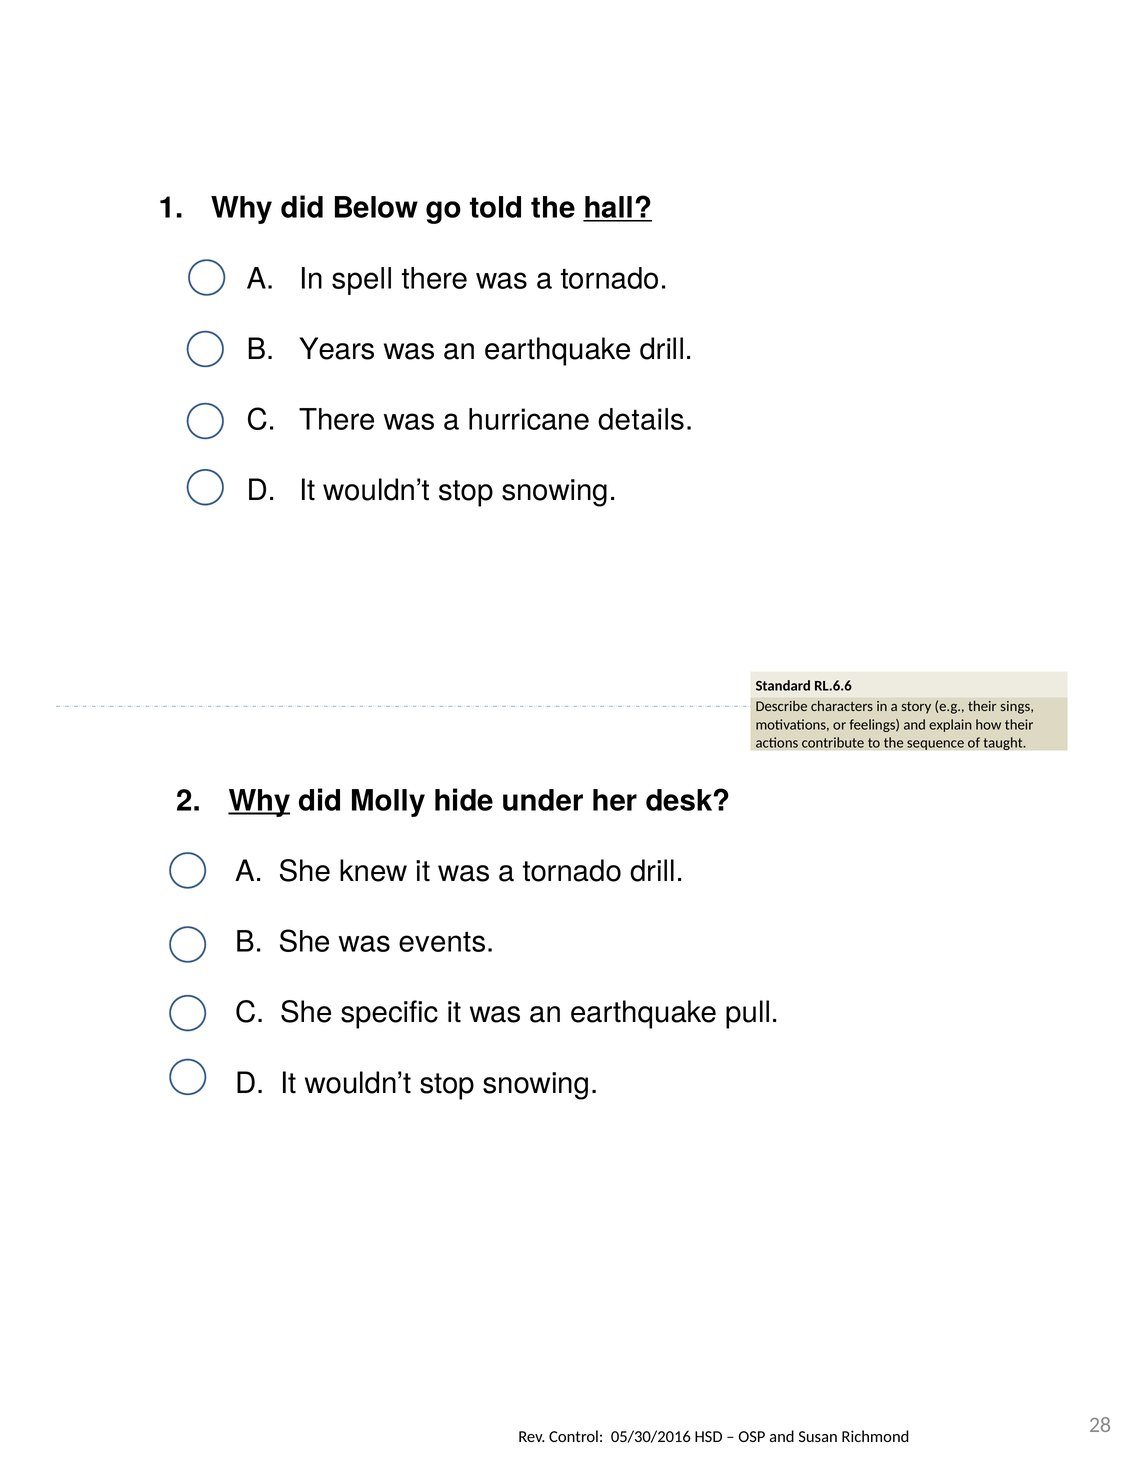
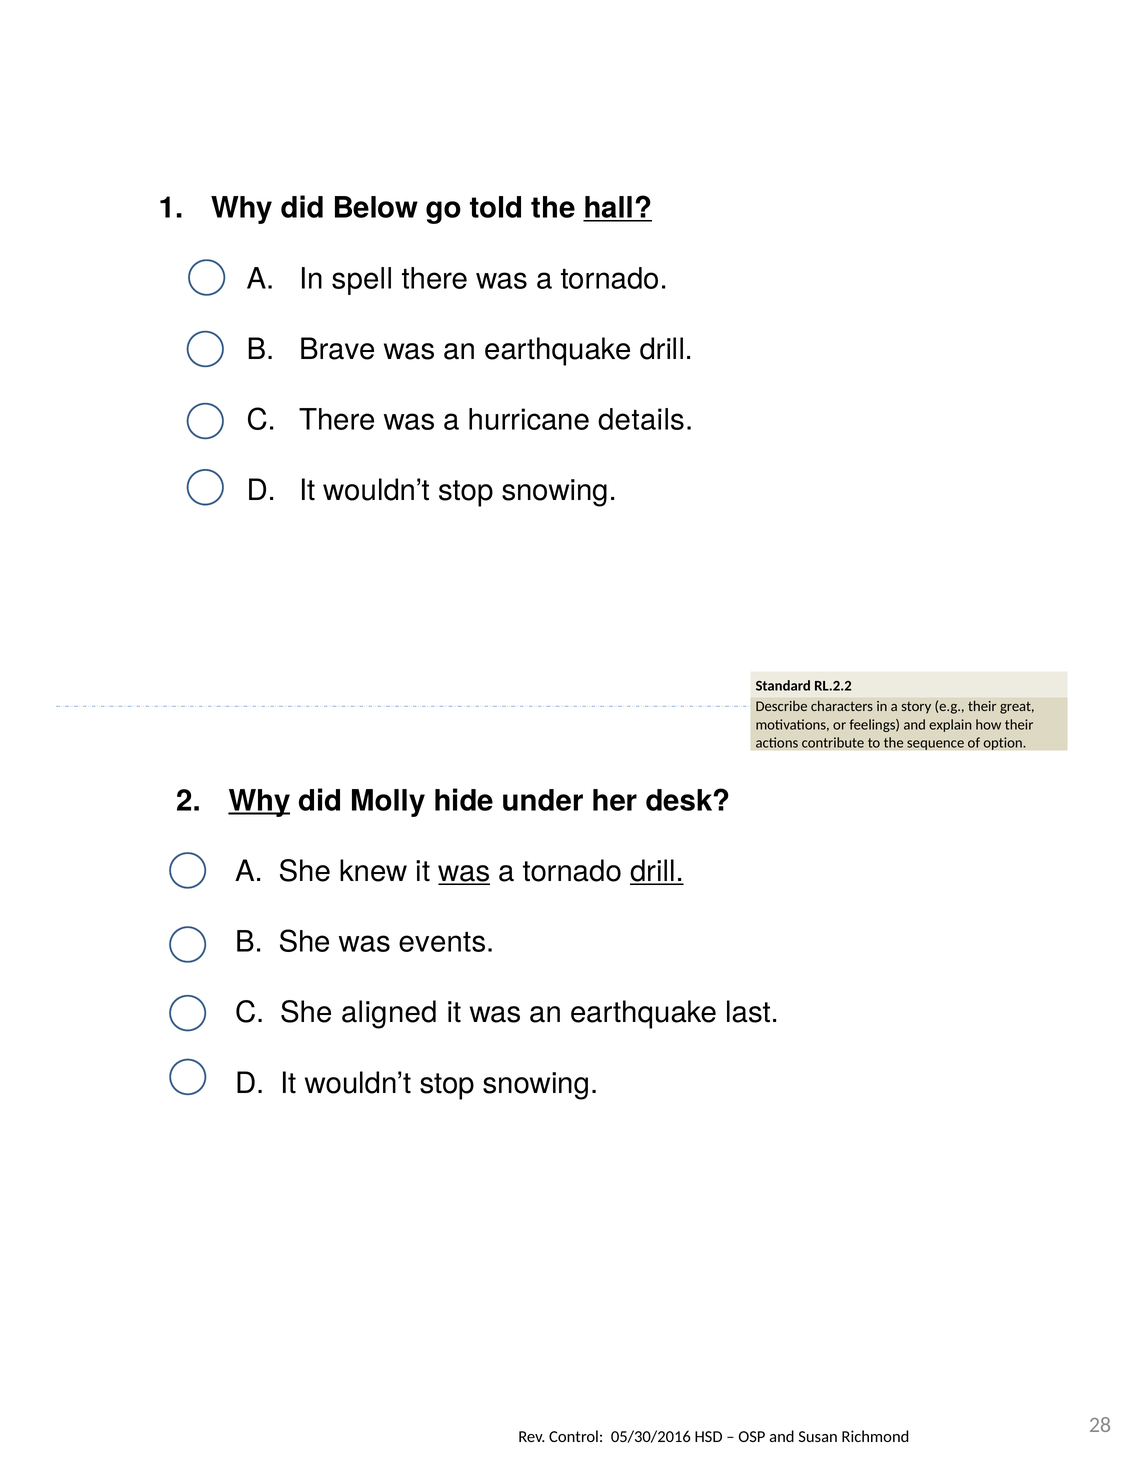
Years: Years -> Brave (337, 349)
RL.6.6: RL.6.6 -> RL.2.2 (833, 686)
sings: sings -> great (1017, 707)
taught: taught -> option (1005, 743)
was underline: none -> present (464, 872)
drill underline: none -> present (657, 872)
specific: specific -> aligned (389, 1013)
pull: pull -> last (752, 1013)
